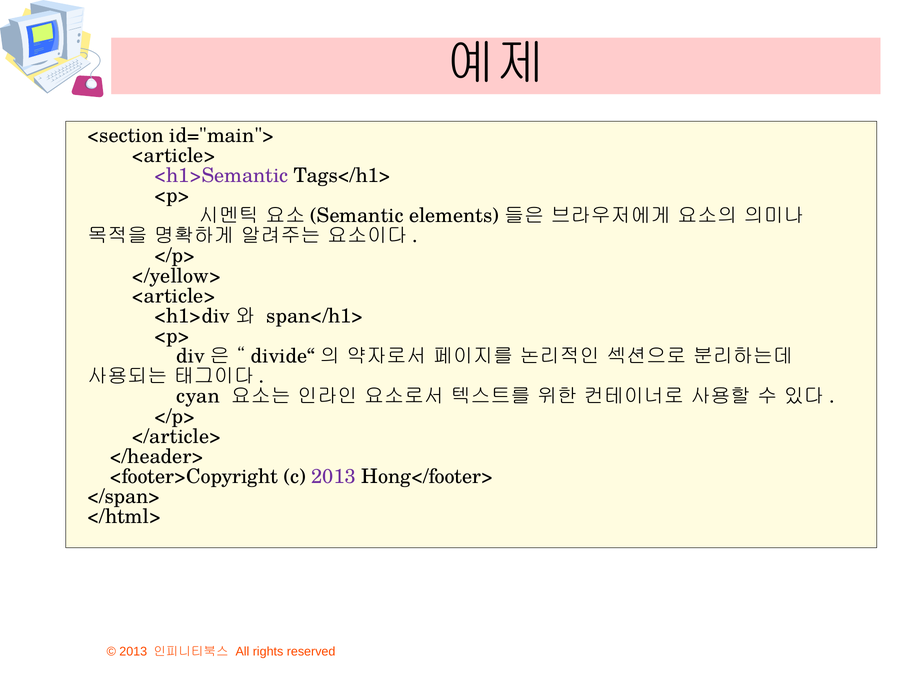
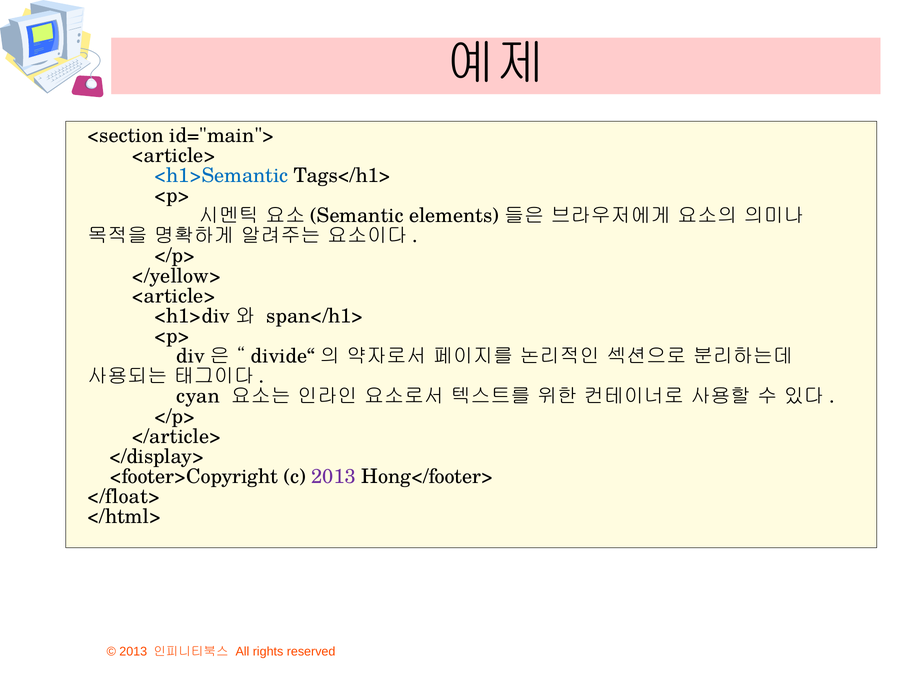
<h1>Semantic colour: purple -> blue (221, 175)
</header>: </header> -> </display> (157, 456)
</span>: </span> -> </float> (124, 496)
